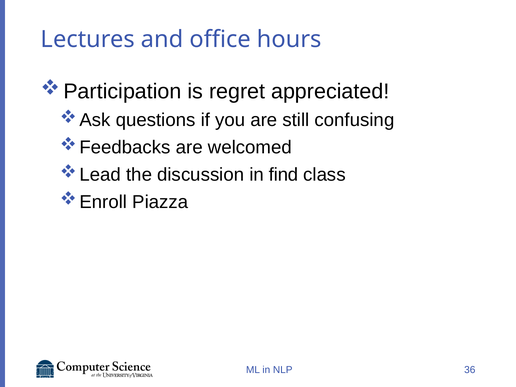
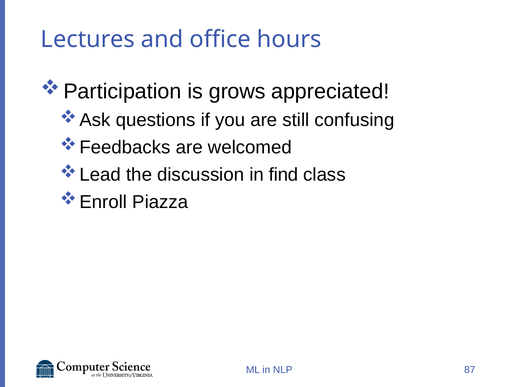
regret: regret -> grows (237, 91)
36: 36 -> 87 (470, 370)
